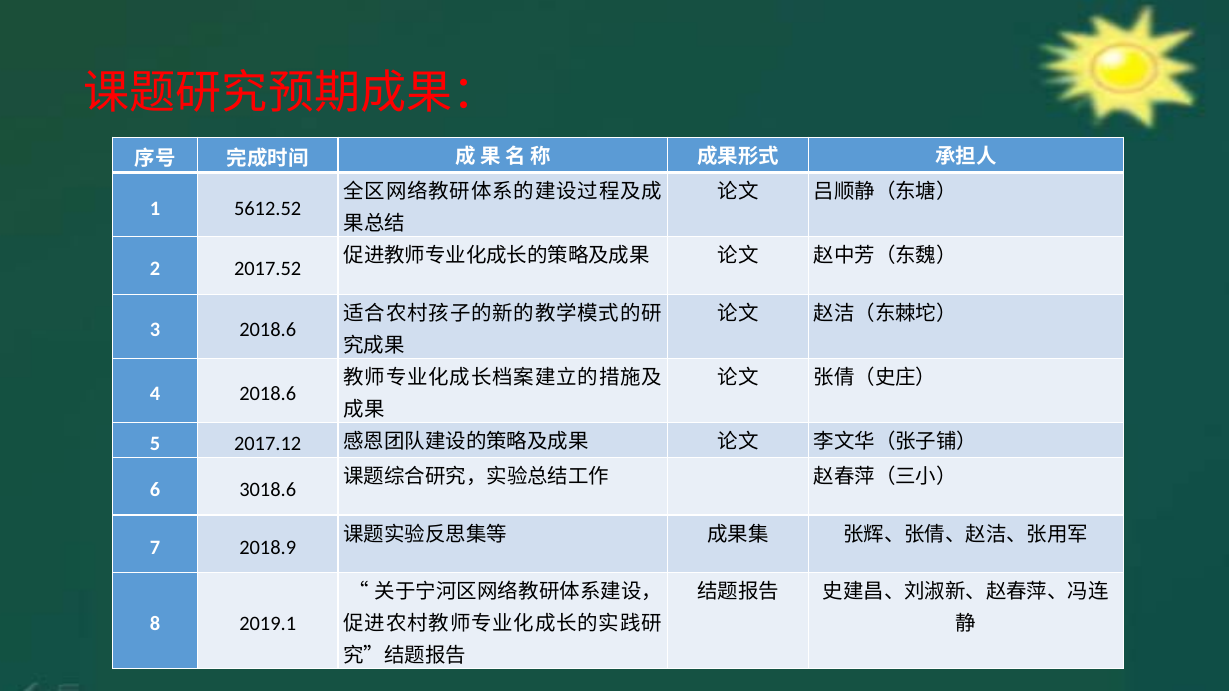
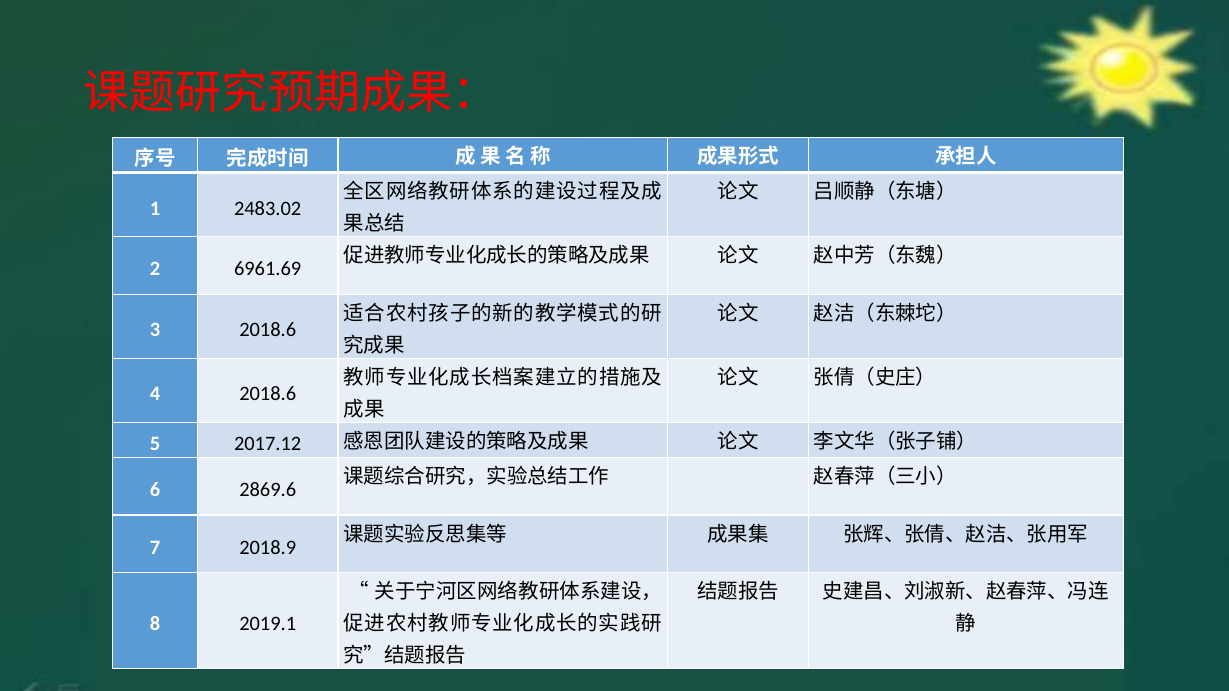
5612.52: 5612.52 -> 2483.02 (268, 209)
2017.52: 2017.52 -> 6961.69 (268, 269)
3018.6: 3018.6 -> 2869.6 (268, 490)
